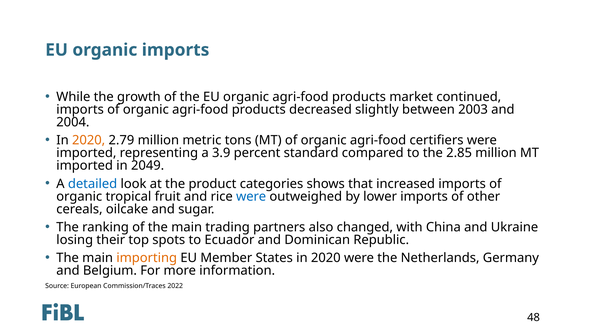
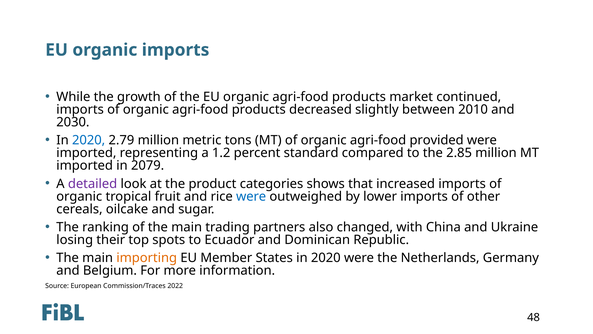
2003: 2003 -> 2010 (473, 109)
2004: 2004 -> 2030 (73, 122)
2020 colour: orange -> blue (89, 140)
certifiers: certifiers -> provided (437, 140)
3.9: 3.9 -> 1.2 (221, 153)
2049: 2049 -> 2079 (148, 165)
detailed colour: blue -> purple (93, 184)
